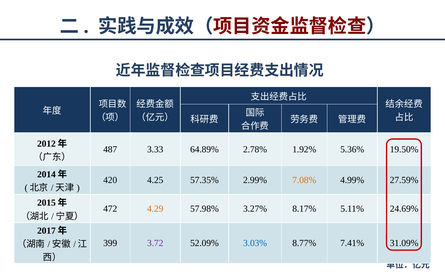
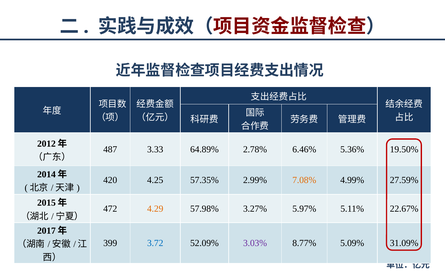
1.92%: 1.92% -> 6.46% (304, 149)
8.17%: 8.17% -> 5.97% (304, 209)
24.69%: 24.69% -> 22.67% (404, 209)
3.72 colour: purple -> blue (155, 243)
3.03% colour: blue -> purple (255, 243)
7.41%: 7.41% -> 5.09% (352, 243)
